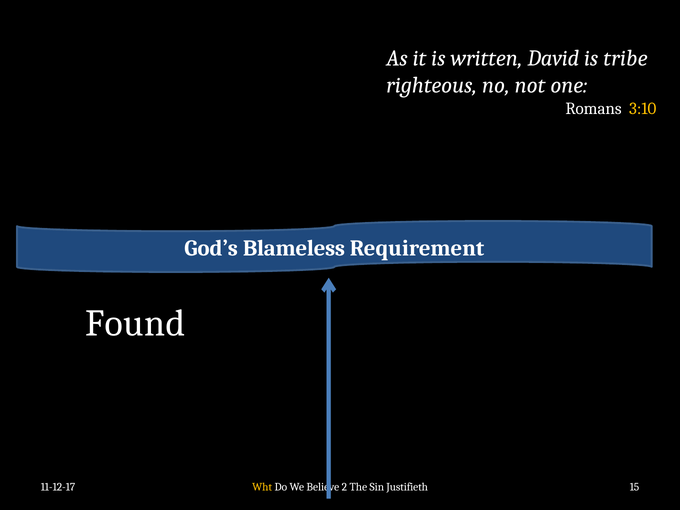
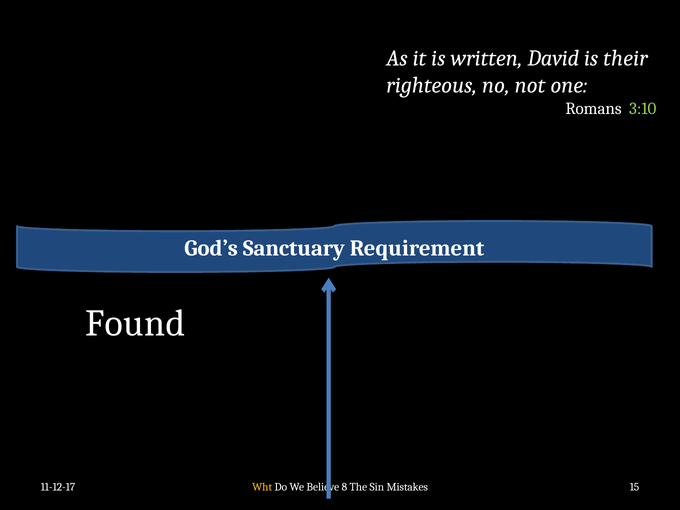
tribe: tribe -> their (625, 58)
3:10 colour: yellow -> light green (643, 109)
Blameless: Blameless -> Sanctuary (294, 248)
2: 2 -> 8 (344, 487)
Justifieth: Justifieth -> Mistakes (407, 487)
